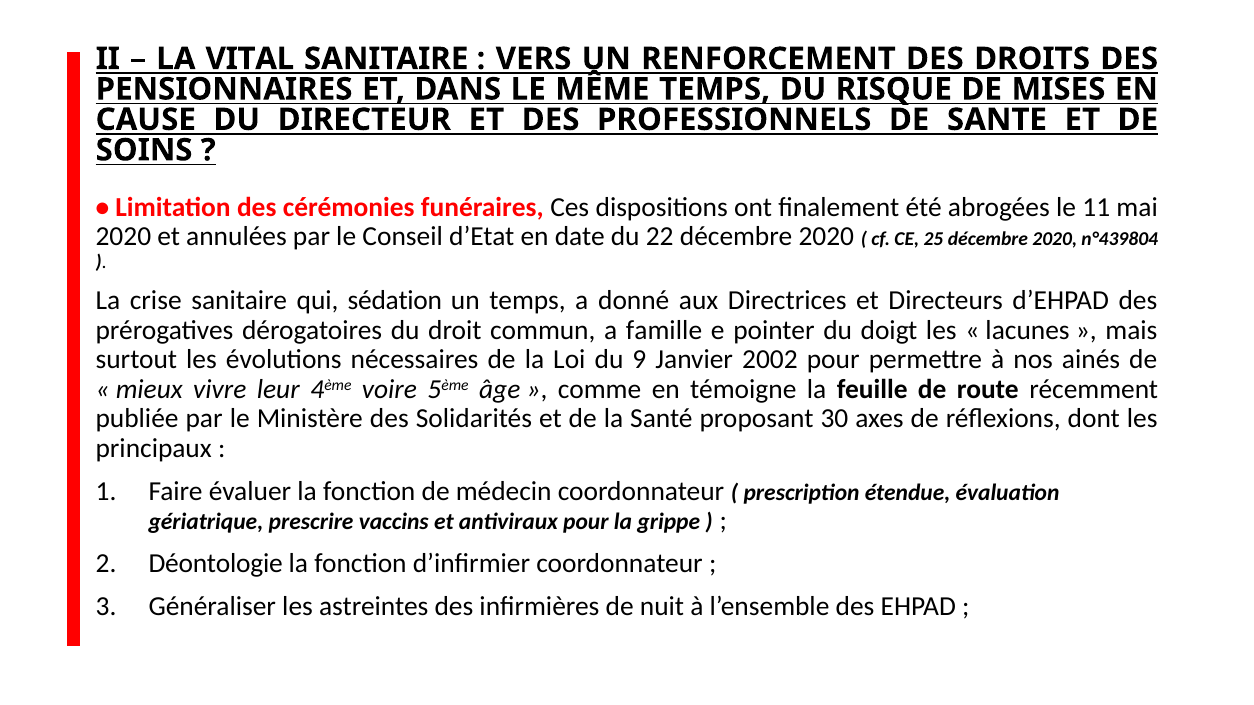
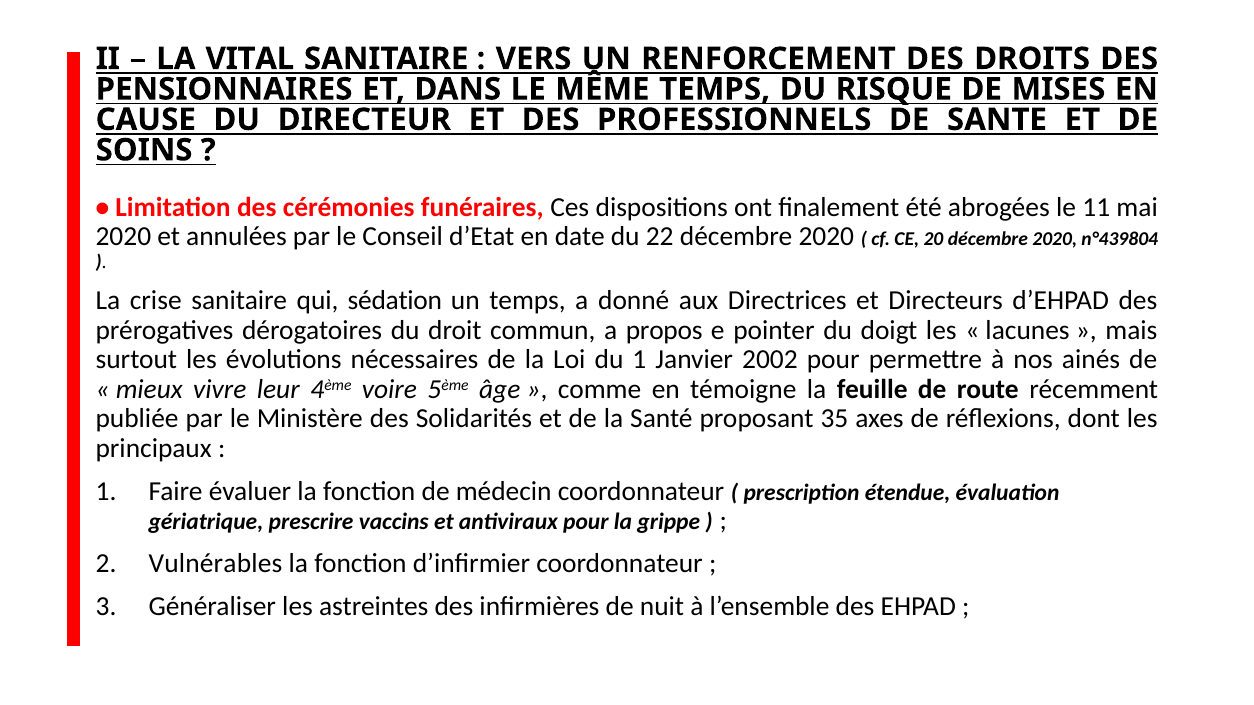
25: 25 -> 20 (933, 239)
famille: famille -> propos (664, 330)
du 9: 9 -> 1 (639, 360)
30: 30 -> 35 (834, 419)
Déontologie: Déontologie -> Vulnérables (215, 564)
